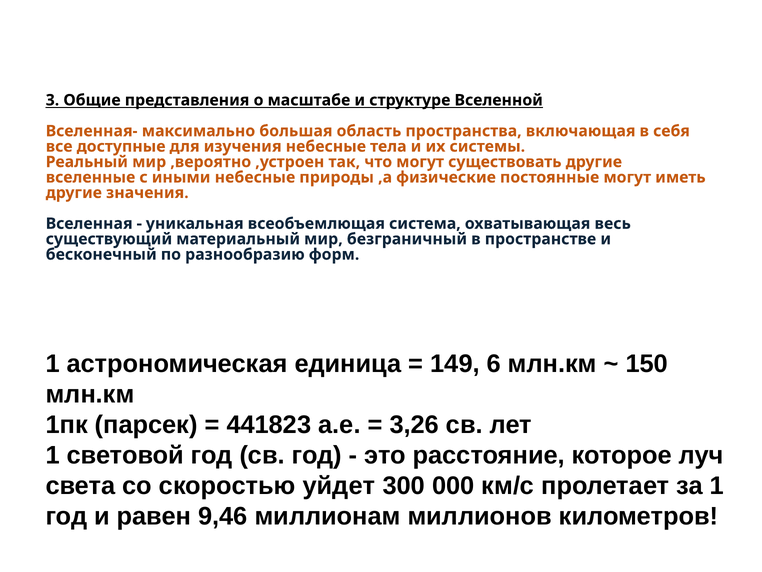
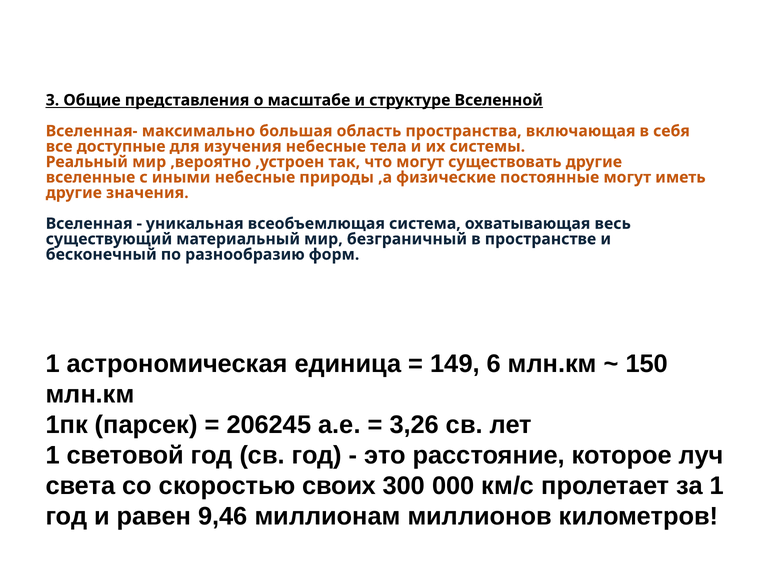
441823: 441823 -> 206245 (269, 425)
уйдет: уйдет -> своих (339, 486)
